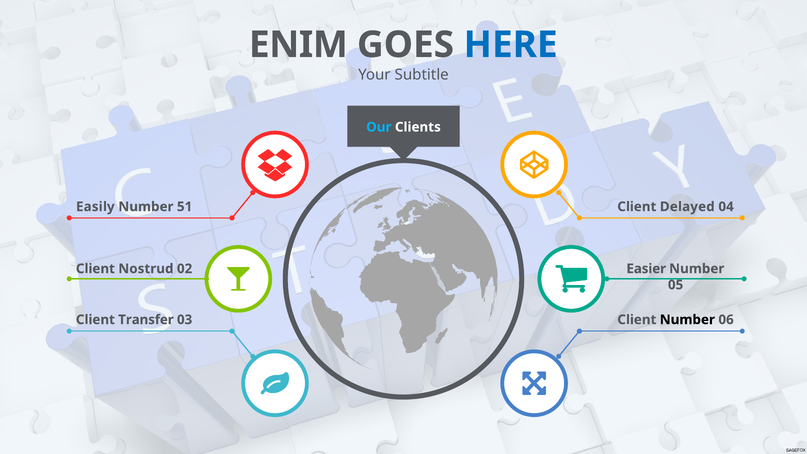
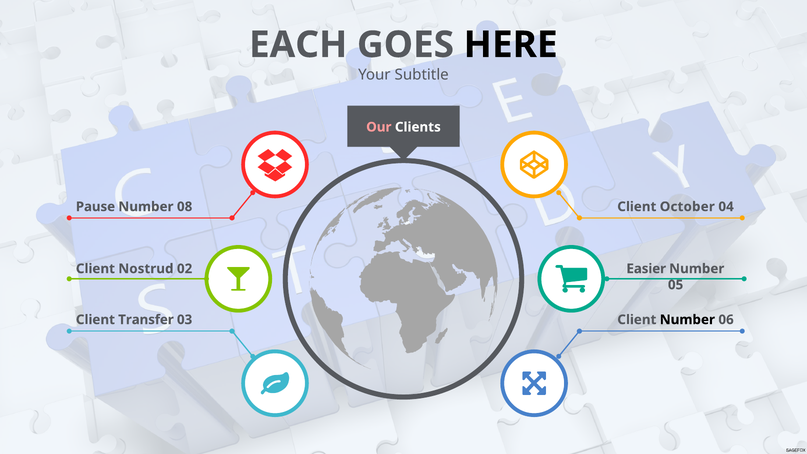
ENIM: ENIM -> EACH (298, 45)
HERE colour: blue -> black (511, 45)
Our colour: light blue -> pink (379, 127)
Easily: Easily -> Pause (95, 207)
51: 51 -> 08 (185, 207)
Delayed: Delayed -> October (687, 207)
